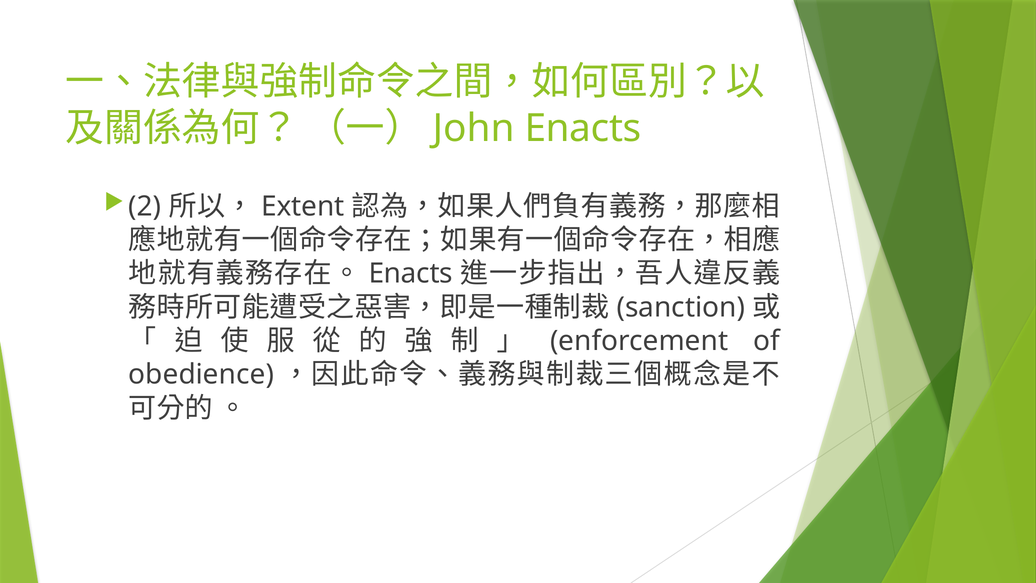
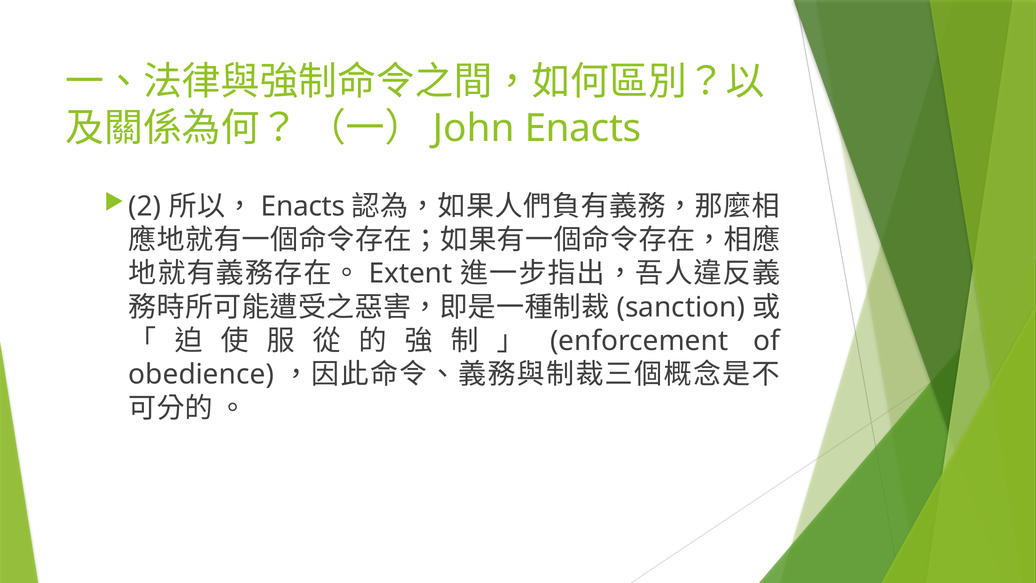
Extent: Extent -> Enacts (303, 206)
Enacts: Enacts -> Extent (411, 274)
